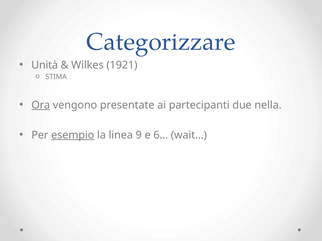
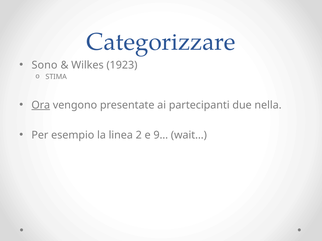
Unità: Unità -> Sono (45, 65)
1921: 1921 -> 1923 (122, 65)
esempio underline: present -> none (73, 135)
9: 9 -> 2 (139, 135)
6…: 6… -> 9… (161, 135)
